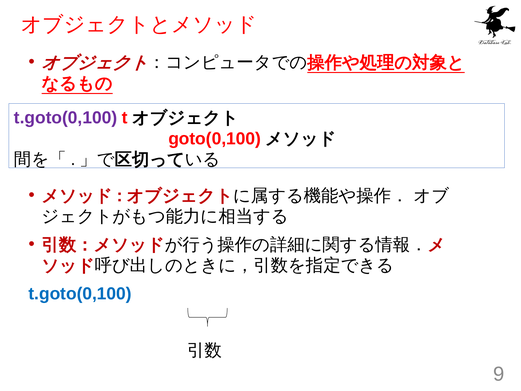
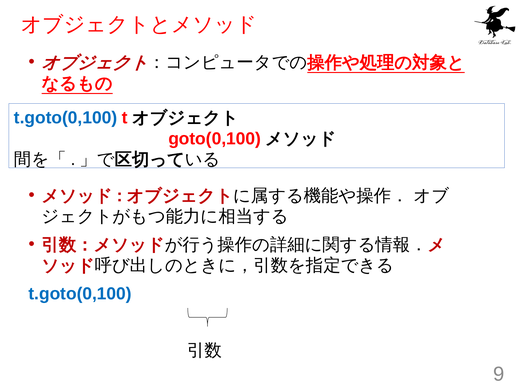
t.goto(0,100 colour: purple -> blue (66, 118)
